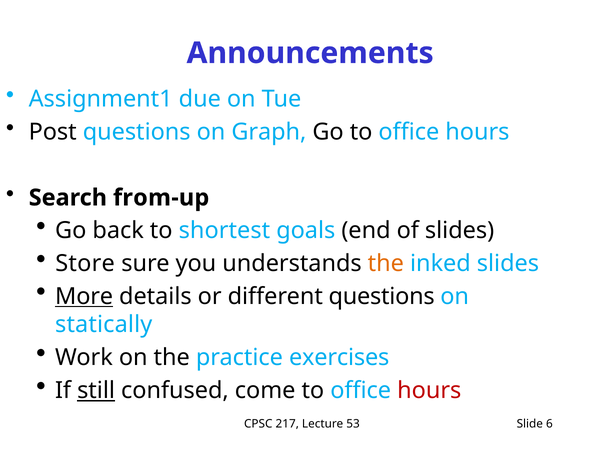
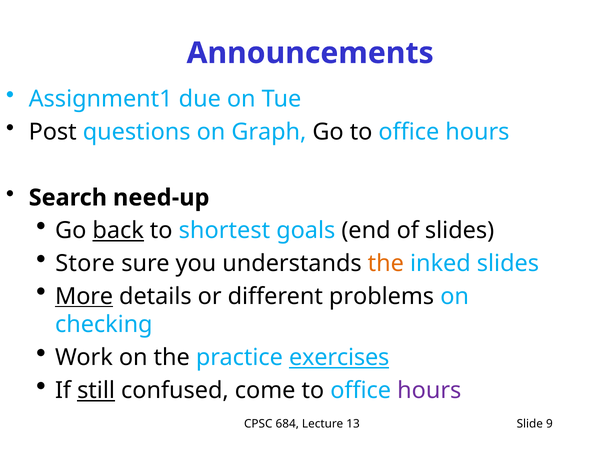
from-up: from-up -> need-up (161, 198)
back underline: none -> present (118, 231)
different questions: questions -> problems (382, 296)
statically: statically -> checking (104, 325)
exercises underline: none -> present (339, 358)
hours colour: red -> purple (429, 390)
217: 217 -> 684 (287, 424)
53: 53 -> 13 (353, 424)
6: 6 -> 9 (549, 424)
